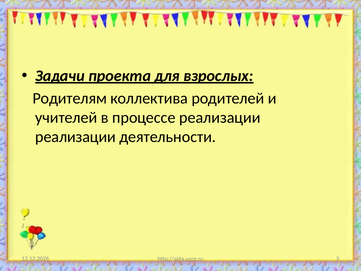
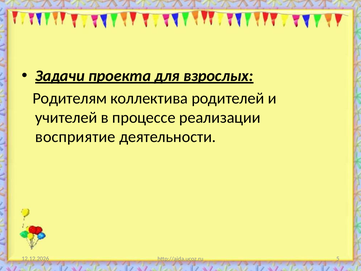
реализации: реализации -> восприятие (75, 137)
